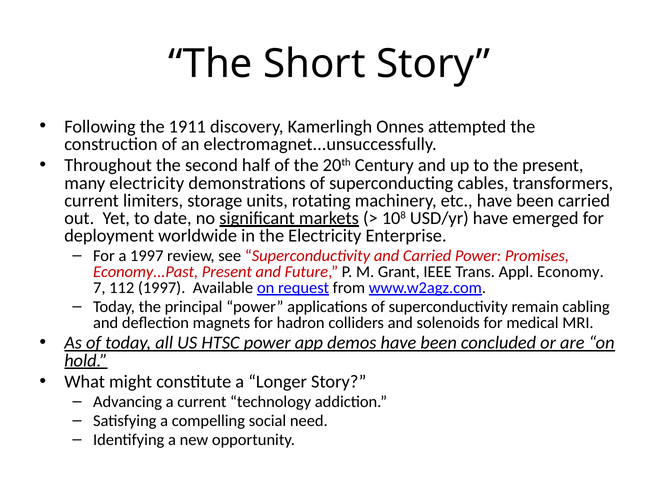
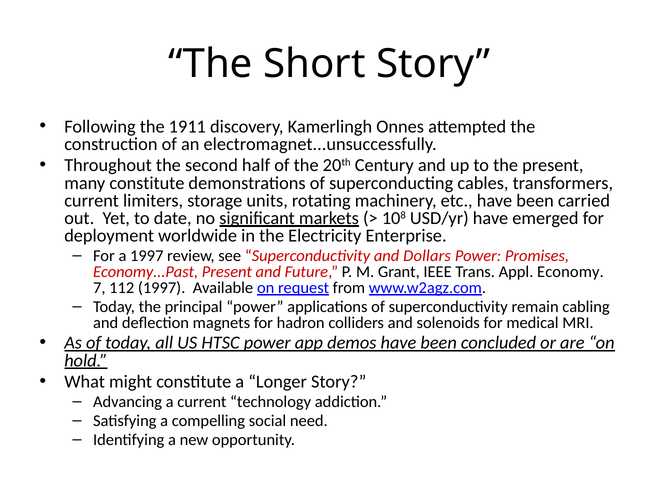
many electricity: electricity -> constitute (147, 183)
and Carried: Carried -> Dollars (427, 256)
